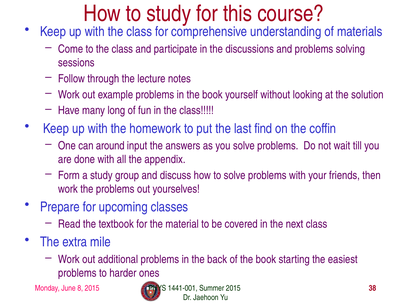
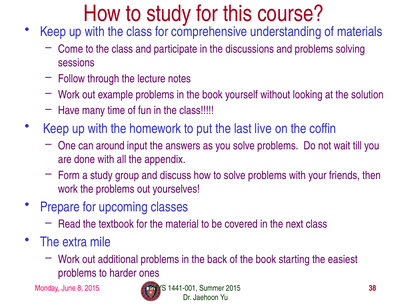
long: long -> time (116, 111)
find: find -> live (263, 129)
